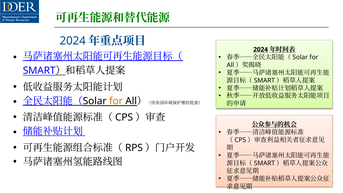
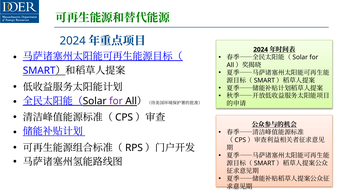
for colour: orange -> purple (116, 101)
